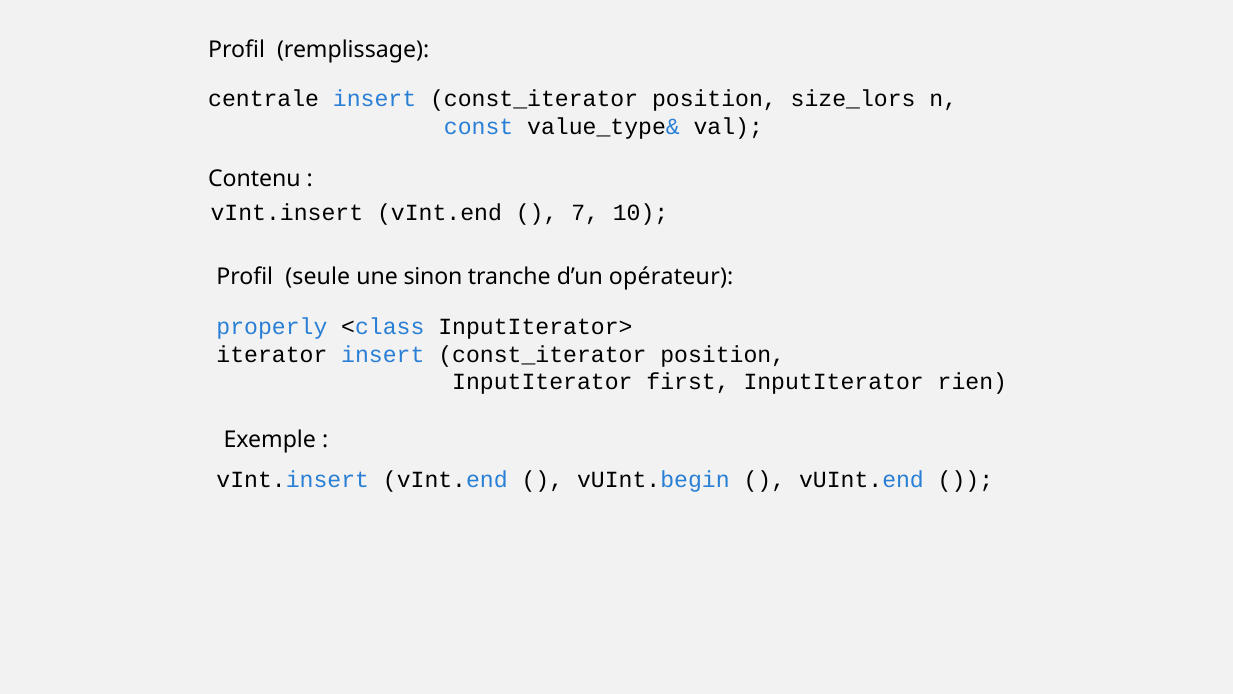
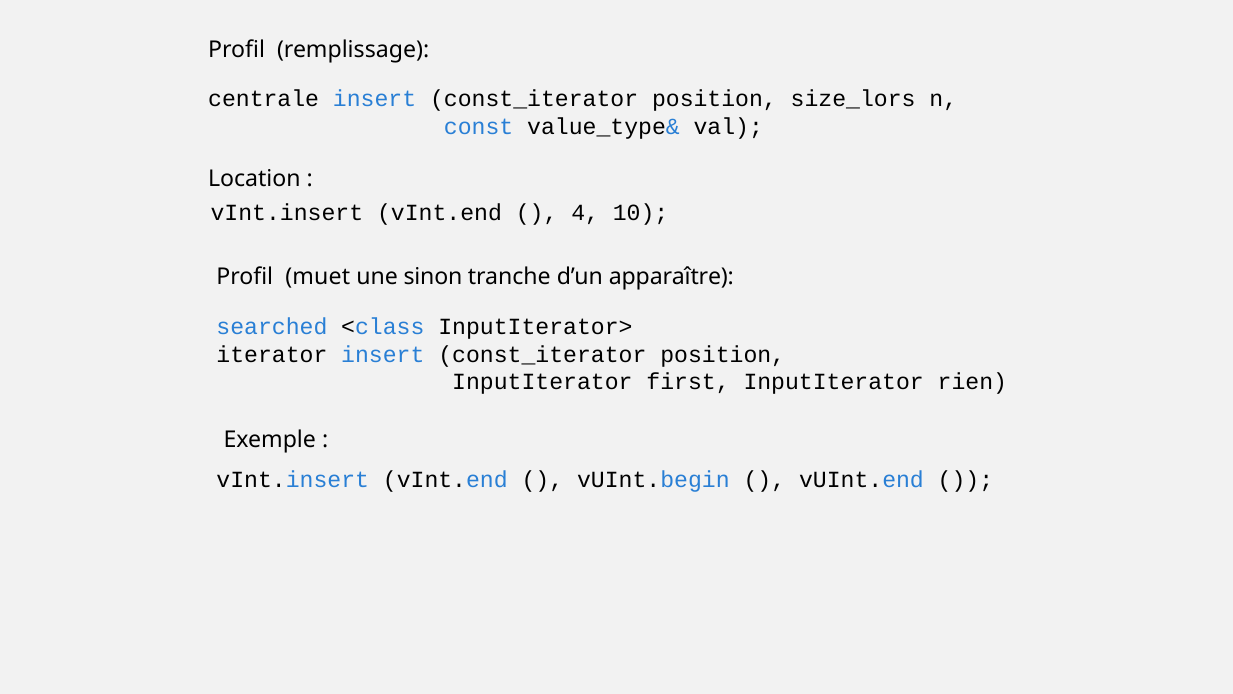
Contenu: Contenu -> Location (254, 179)
7: 7 -> 4 (585, 212)
seule: seule -> muet (318, 277)
opérateur: opérateur -> apparaître (671, 277)
properly: properly -> searched (272, 327)
